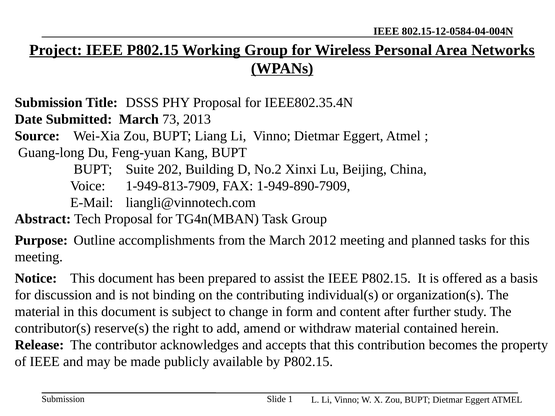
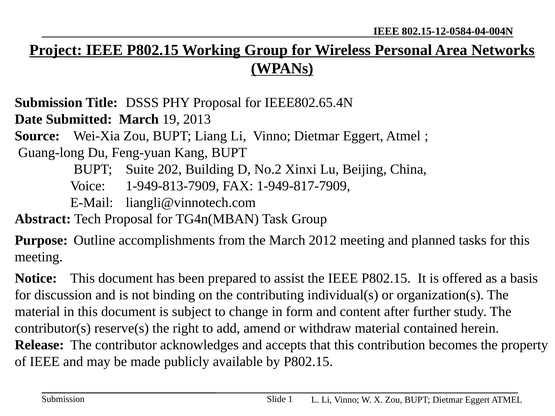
IEEE802.35.4N: IEEE802.35.4N -> IEEE802.65.4N (309, 103)
73: 73 -> 19 (171, 119)
1-949-890-7909: 1-949-890-7909 -> 1-949-817-7909 (303, 186)
